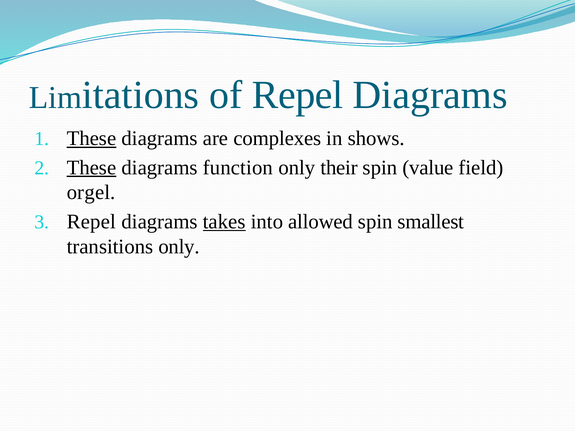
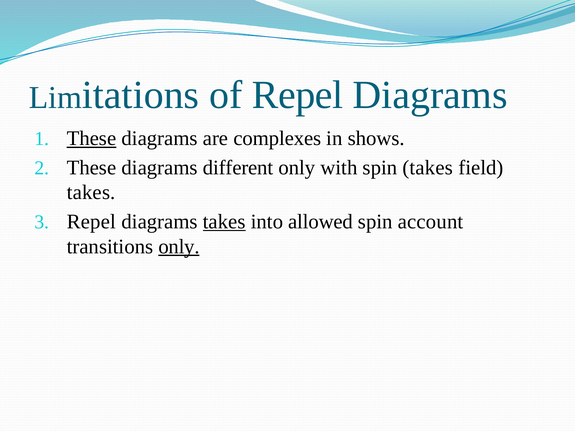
These underline: present -> none (92, 168)
function: function -> different (238, 168)
their: their -> with (339, 168)
spin value: value -> takes (428, 168)
orgel: orgel -> takes (91, 193)
smallest: smallest -> account (431, 222)
only underline: none -> present (179, 247)
